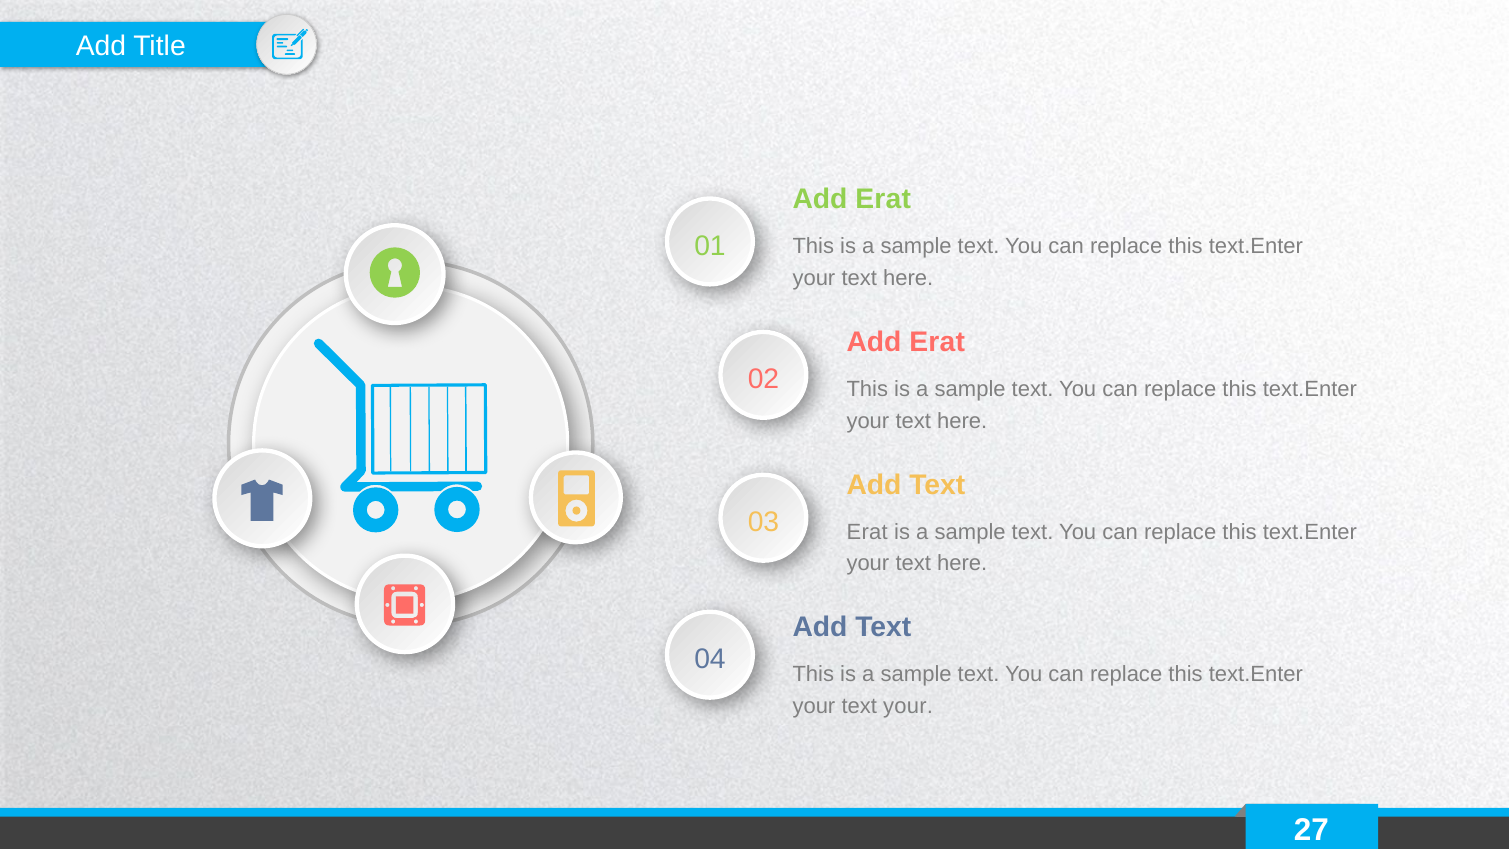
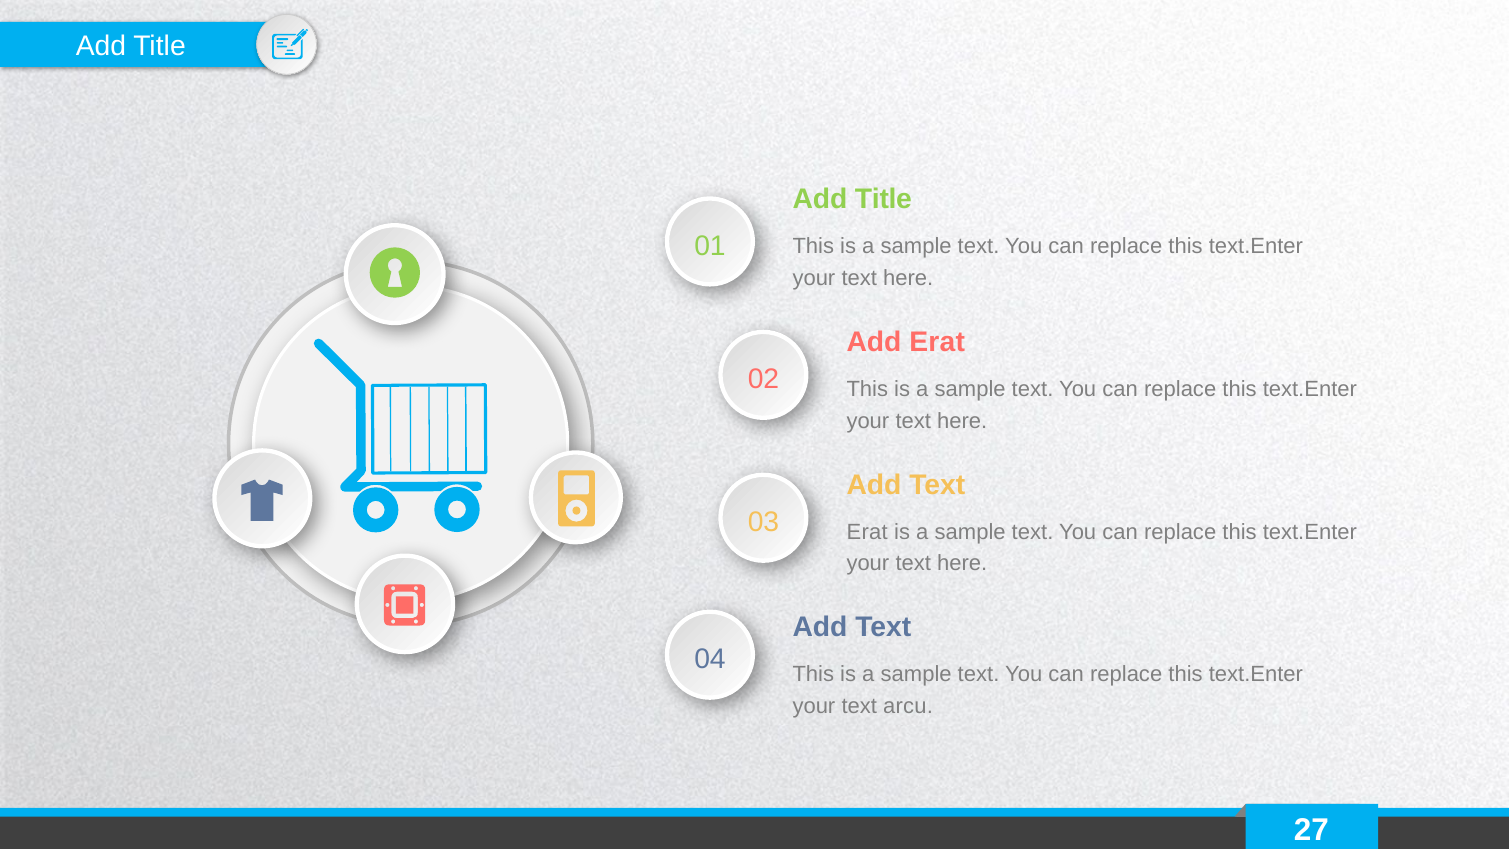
Erat: Erat -> Title (883, 199)
text your: your -> arcu (908, 706)
